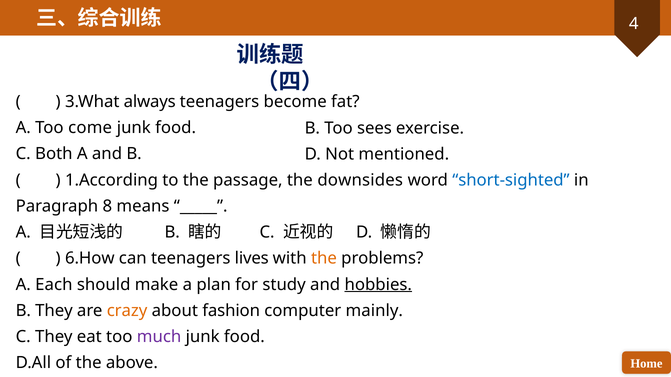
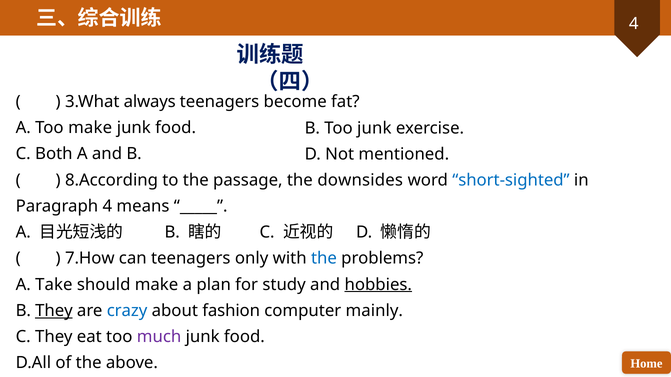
Too come: come -> make (90, 128)
Too sees: sees -> junk (374, 128)
1.According: 1.According -> 8.According (111, 180)
Paragraph 8: 8 -> 4 (107, 206)
6.How: 6.How -> 7.How (90, 259)
lives: lives -> only (252, 259)
the colour: orange -> blue (324, 259)
Each: Each -> Take (54, 285)
They underline: none -> present (54, 311)
crazy colour: orange -> blue (127, 311)
